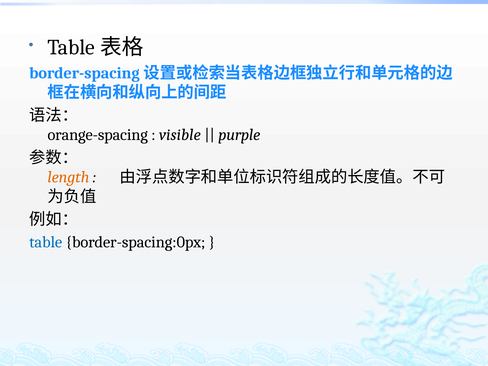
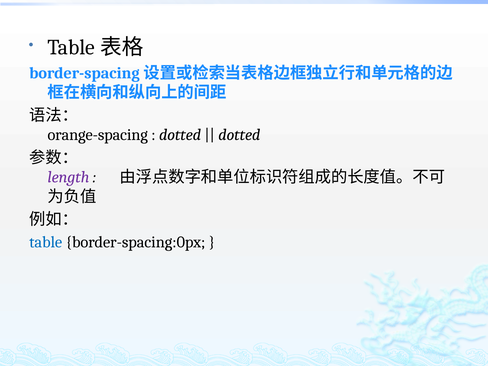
visible: visible -> dotted (180, 135)
purple: purple -> dotted (239, 135)
length colour: orange -> purple (68, 177)
